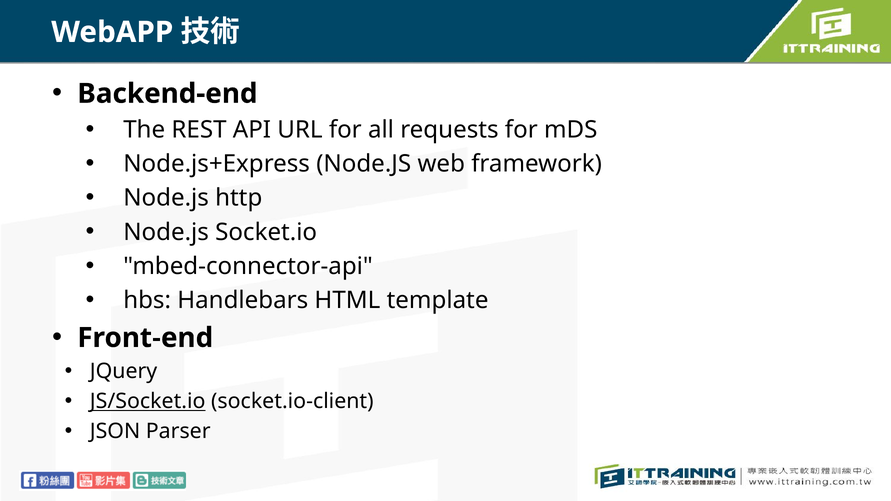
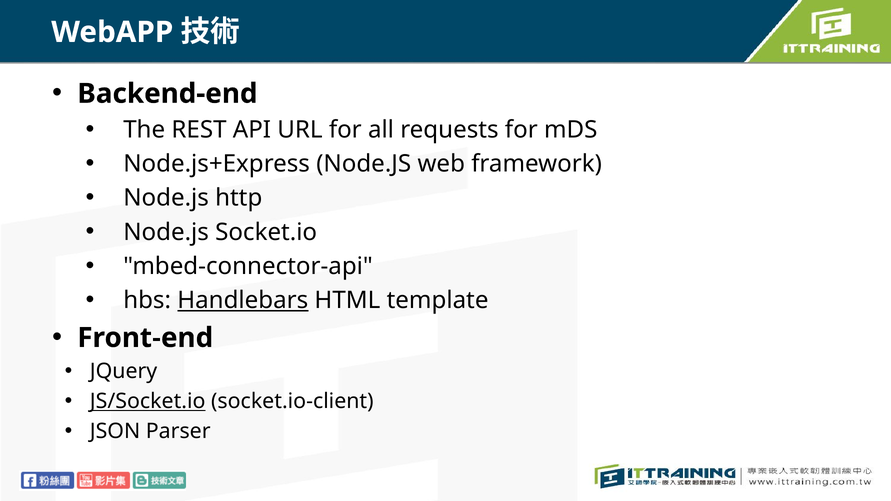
Handlebars underline: none -> present (243, 301)
